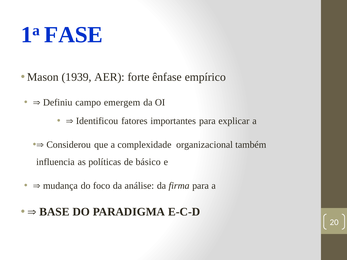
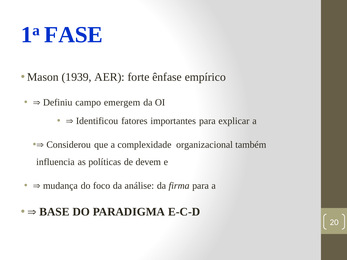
básico: básico -> devem (148, 162)
